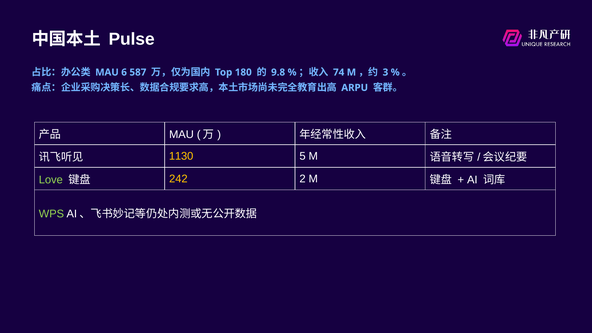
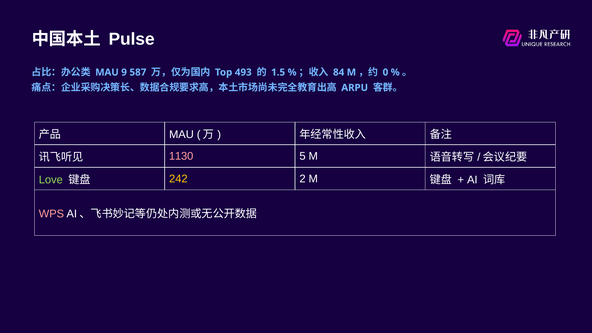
6: 6 -> 9 (124, 72)
180: 180 -> 493 (243, 72)
9.8: 9.8 -> 1.5 (278, 72)
74: 74 -> 84 (339, 72)
3: 3 -> 0 (385, 72)
1130 colour: yellow -> pink (181, 156)
WPS colour: light green -> pink (51, 214)
